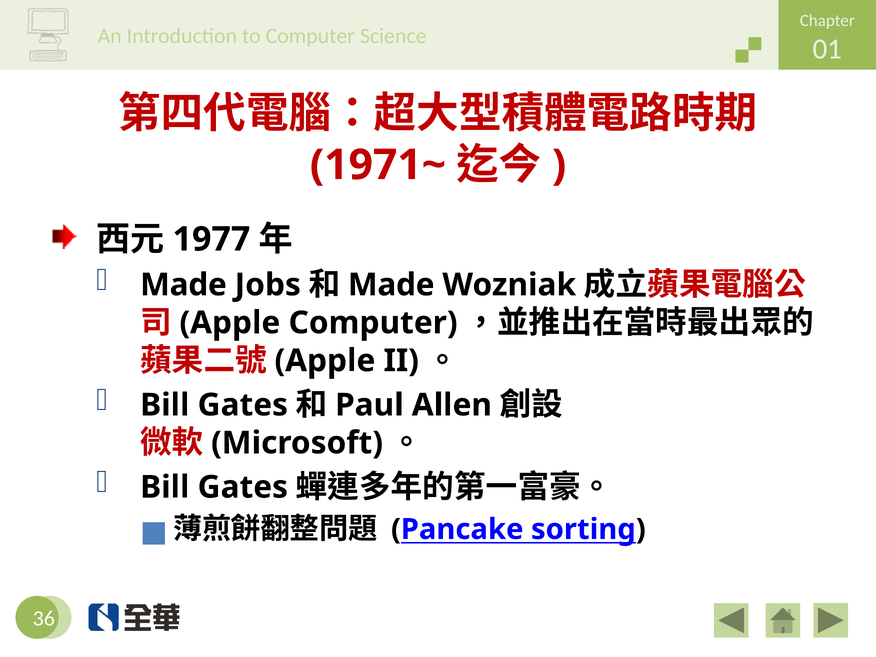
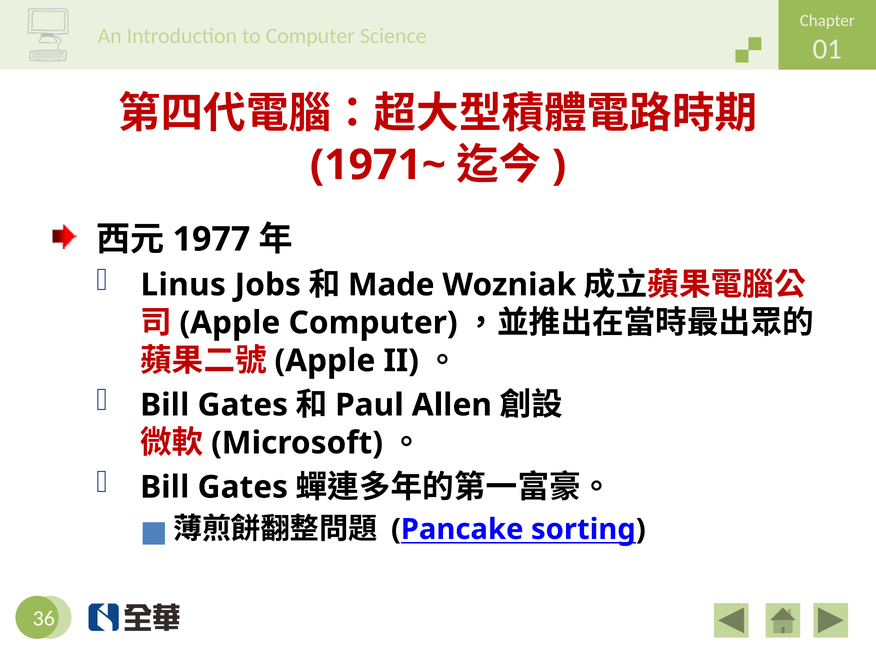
Made: Made -> Linus (183, 285)
